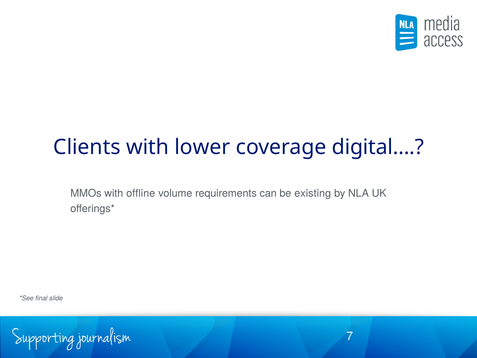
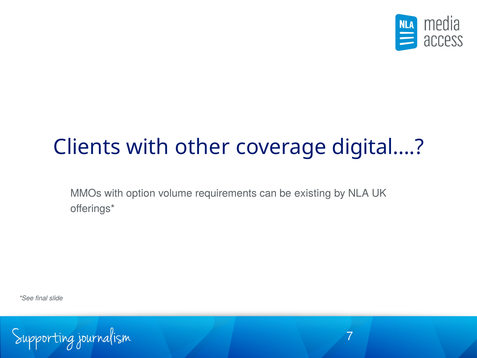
lower: lower -> other (202, 147)
offline: offline -> option (141, 193)
